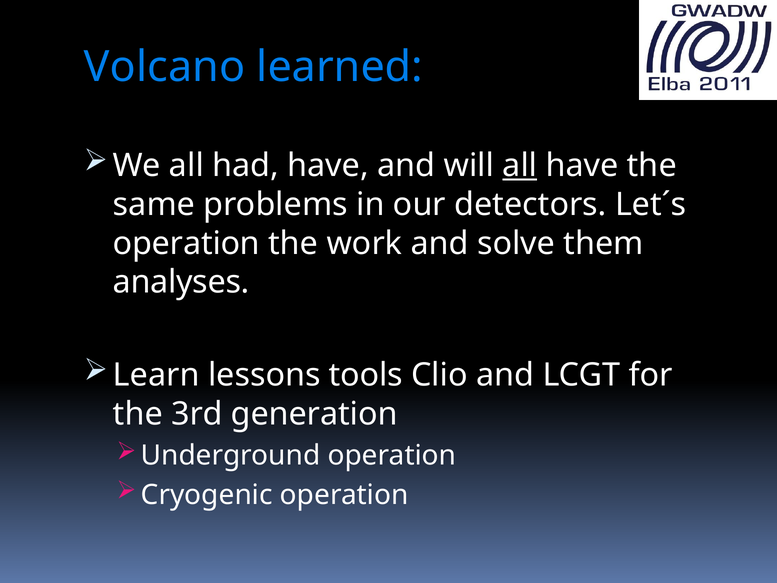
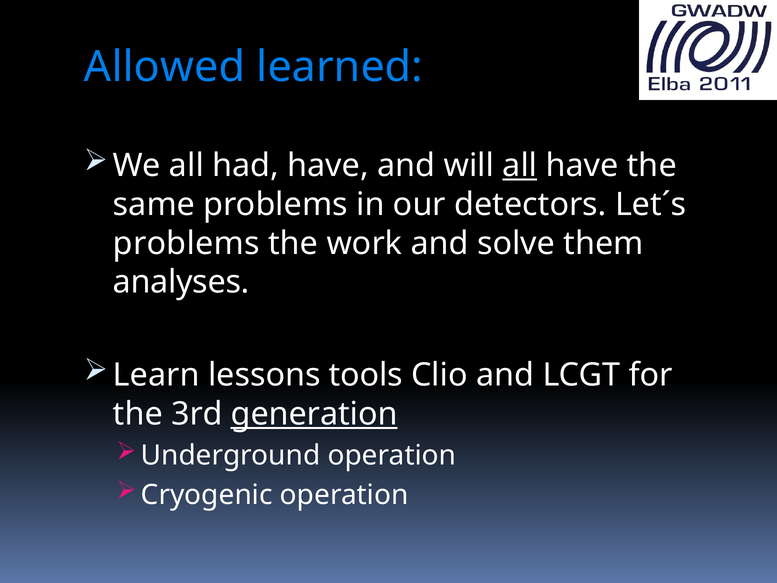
Volcano: Volcano -> Allowed (165, 67)
operation: operation -> problems (186, 243)
generation underline: none -> present (314, 414)
